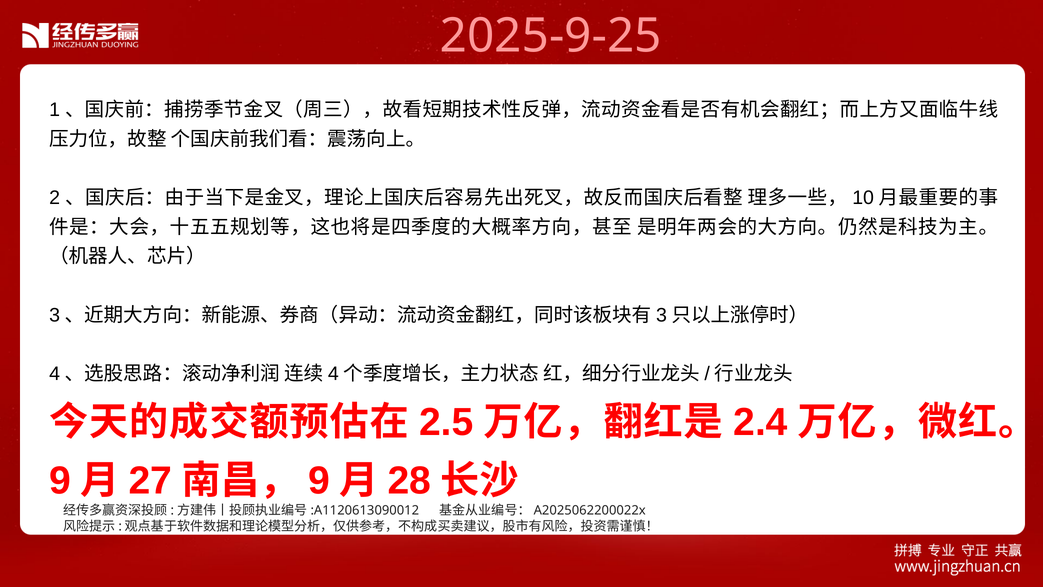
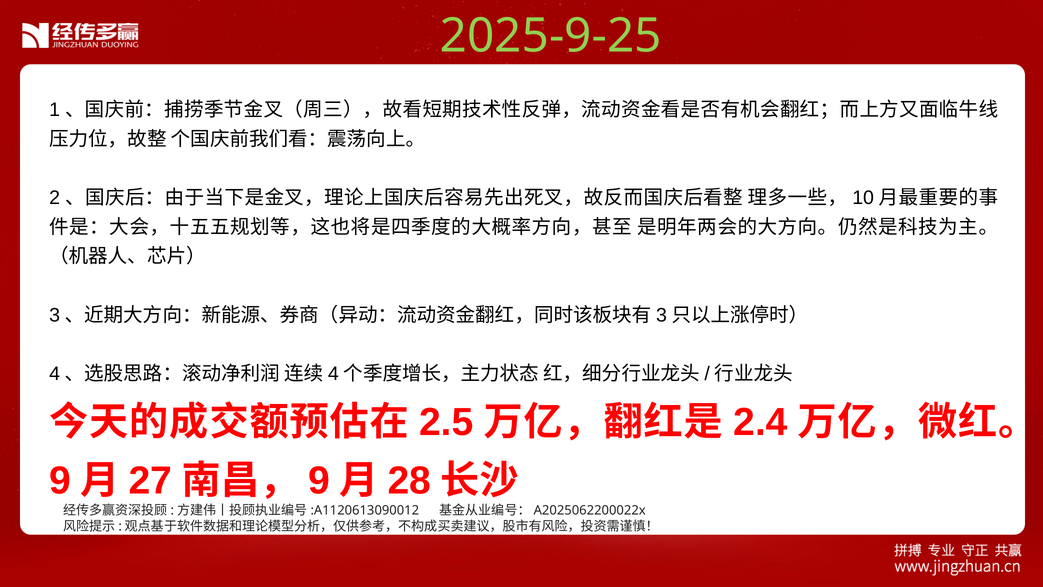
2025-9-25 colour: pink -> light green (551, 36)
